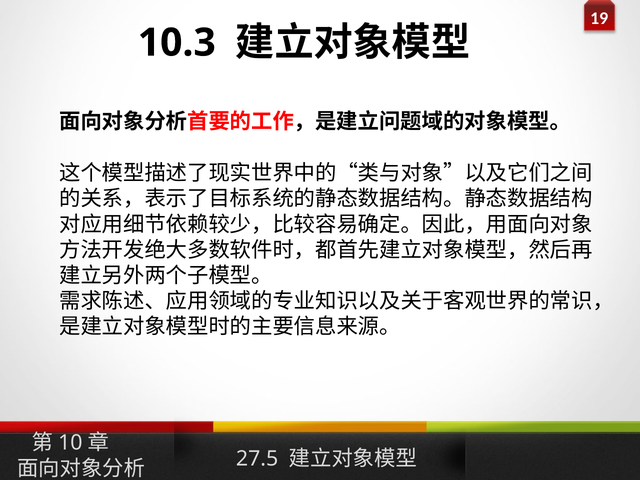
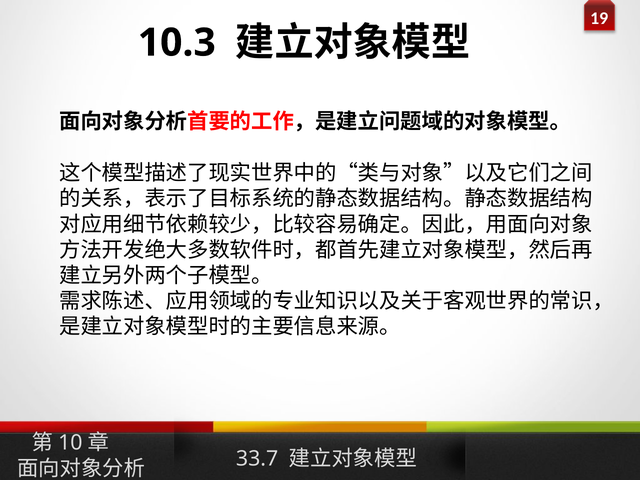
27.5: 27.5 -> 33.7 (257, 458)
